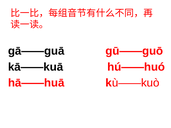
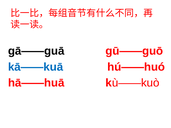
kā——kuā colour: black -> blue (36, 67)
